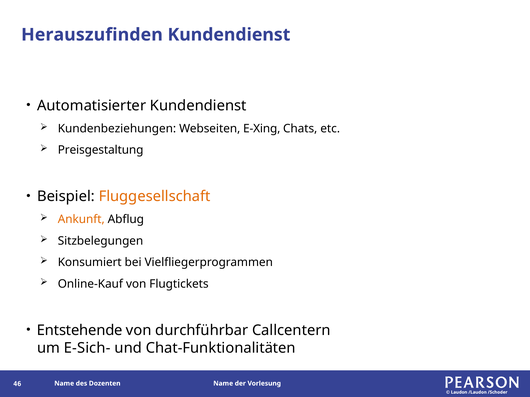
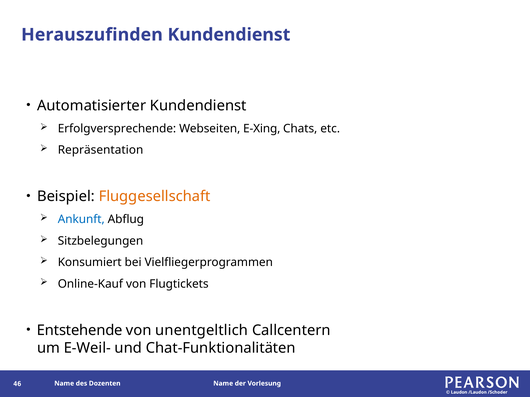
Kundenbeziehungen: Kundenbeziehungen -> Erfolgversprechende (117, 129)
Preisgestaltung: Preisgestaltung -> Repräsentation (101, 150)
Ankunft colour: orange -> blue (81, 220)
durchführbar: durchführbar -> unentgeltlich (202, 331)
E-Sich-: E-Sich- -> E-Weil- (87, 348)
